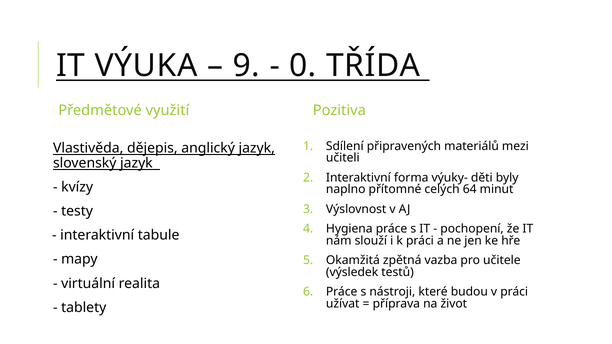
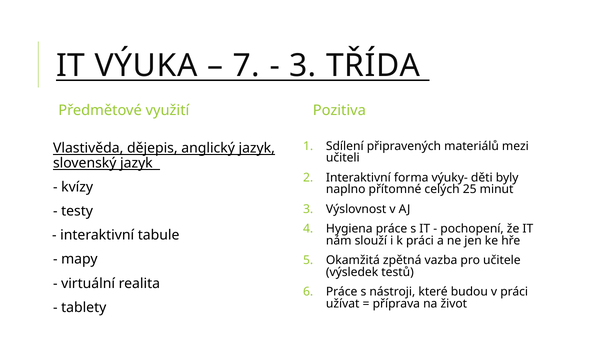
9: 9 -> 7 (246, 66)
0: 0 -> 3 (303, 66)
64: 64 -> 25 (470, 189)
